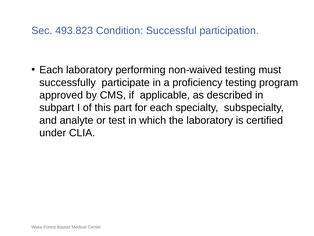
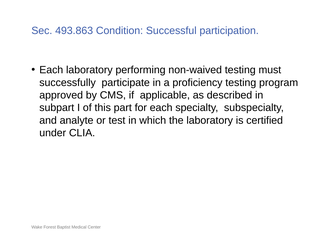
493.823: 493.823 -> 493.863 (74, 31)
